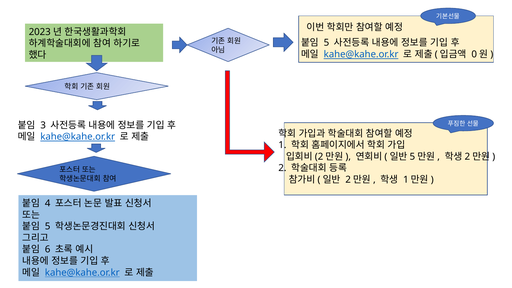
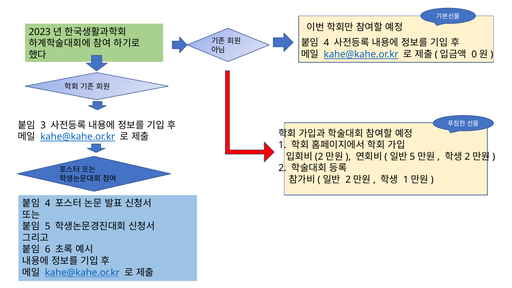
5: 5 -> 4 (326, 43)
